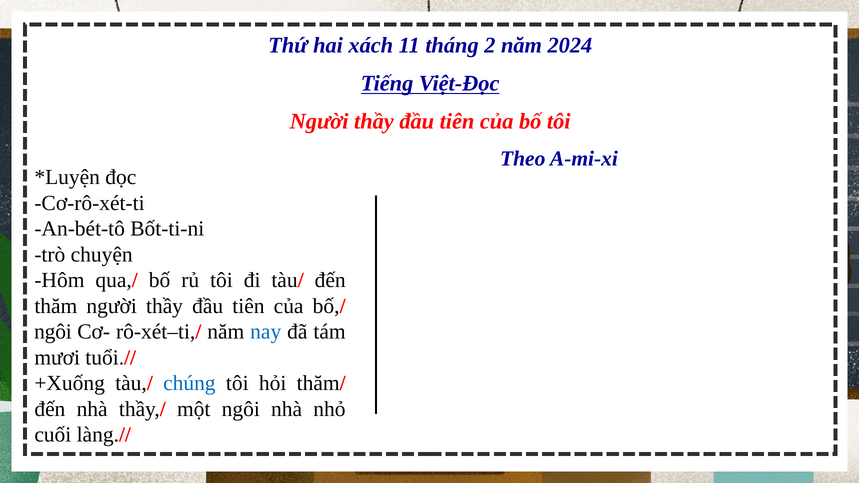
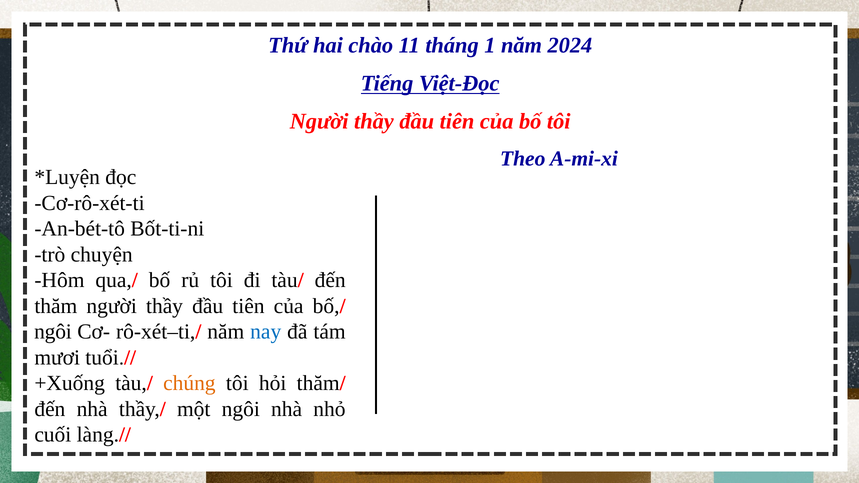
xách: xách -> chào (371, 46)
2: 2 -> 1 (490, 46)
chúng colour: blue -> orange (189, 383)
